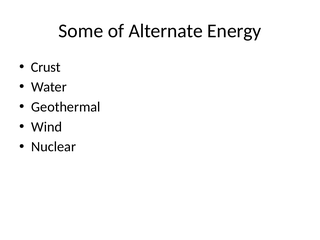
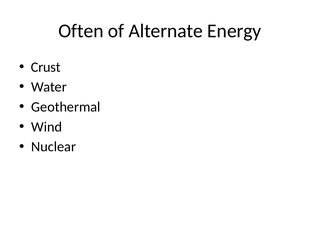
Some: Some -> Often (81, 31)
